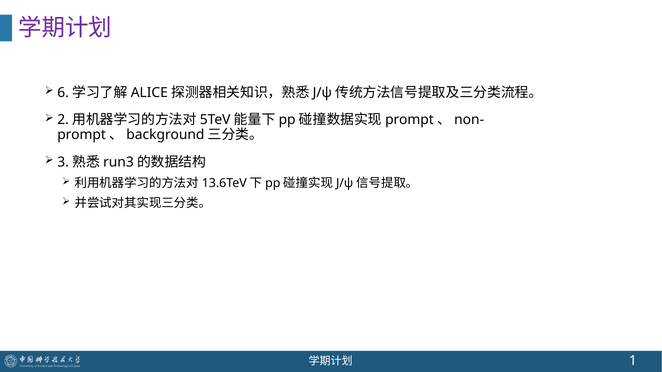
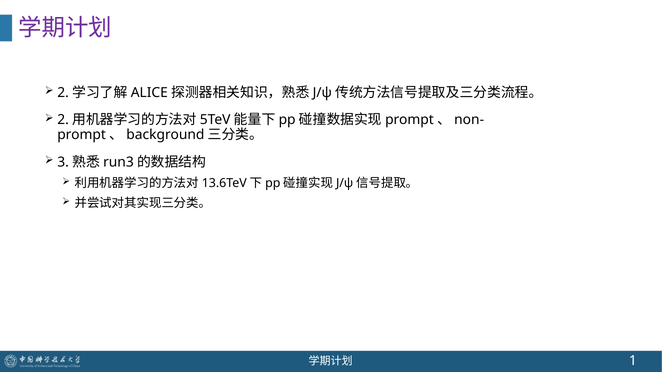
6: 6 -> 2 (63, 93)
